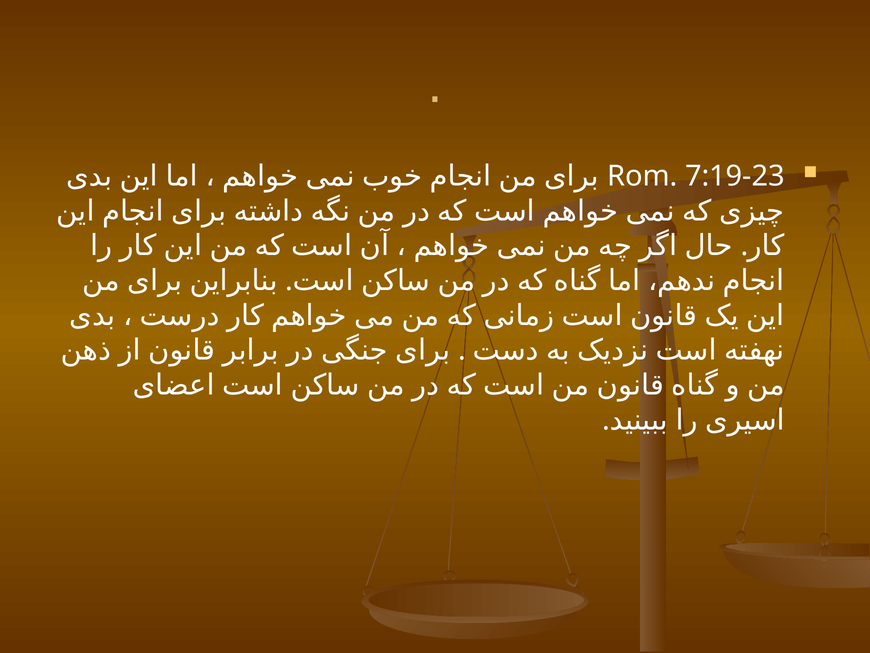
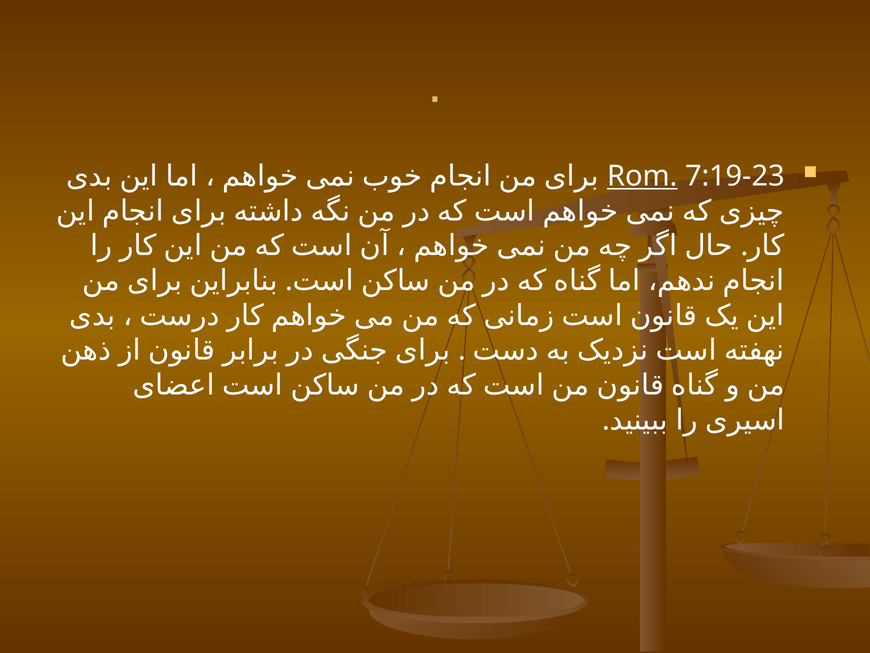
Rom underline: none -> present (642, 176)
